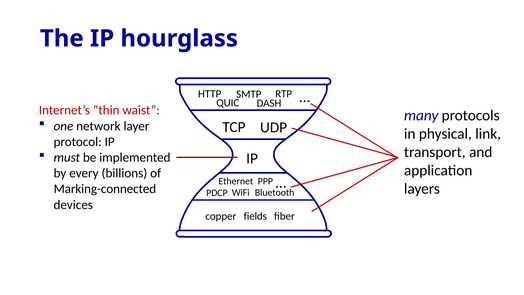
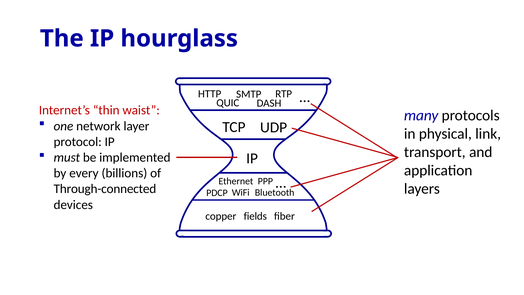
Marking-connected: Marking-connected -> Through-connected (105, 189)
